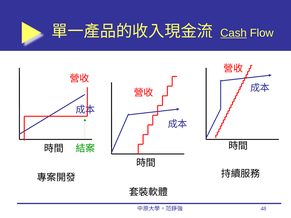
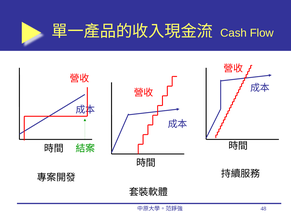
Cash underline: present -> none (234, 33)
